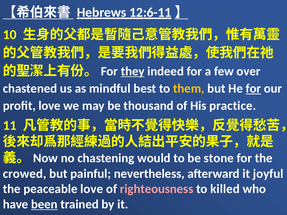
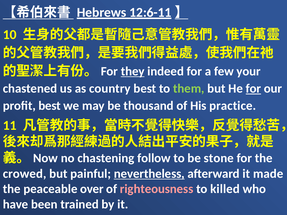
over: over -> your (249, 71)
mindful: mindful -> country (110, 89)
them colour: yellow -> light green (189, 89)
profit love: love -> best (50, 106)
would: would -> follow (154, 158)
nevertheless underline: none -> present (149, 174)
joyful: joyful -> made (268, 174)
peaceable love: love -> over (92, 189)
been underline: present -> none (44, 204)
